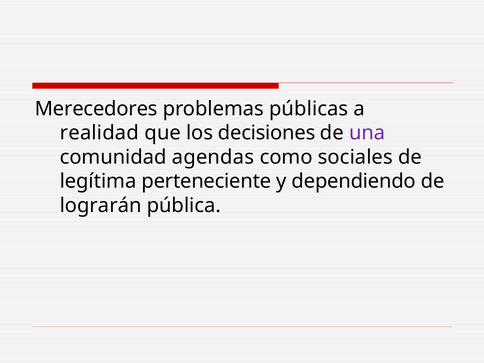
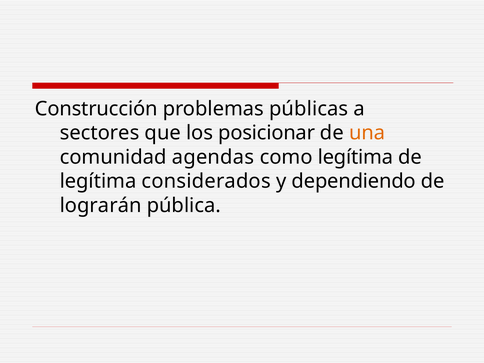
Merecedores: Merecedores -> Construcción (96, 109)
realidad: realidad -> sectores (100, 133)
decisiones: decisiones -> posicionar (267, 133)
una colour: purple -> orange (367, 133)
como sociales: sociales -> legítima (355, 157)
perteneciente: perteneciente -> considerados (206, 181)
